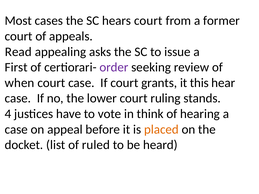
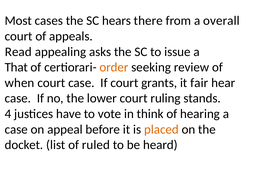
hears court: court -> there (148, 21)
former: former -> overall (221, 21)
First: First -> That (16, 67)
order colour: purple -> orange (114, 67)
this: this -> fair (199, 83)
